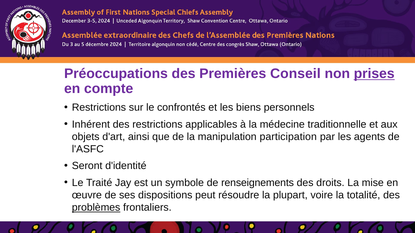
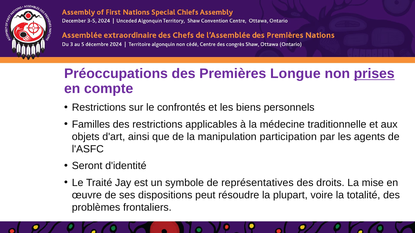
Conseil: Conseil -> Longue (295, 74)
Inhérent: Inhérent -> Familles (91, 125)
renseignements: renseignements -> représentatives (257, 183)
problèmes underline: present -> none (96, 208)
